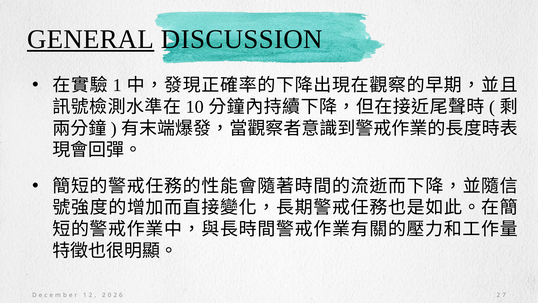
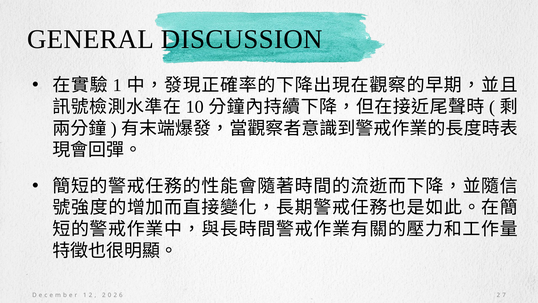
GENERAL underline: present -> none (91, 39)
